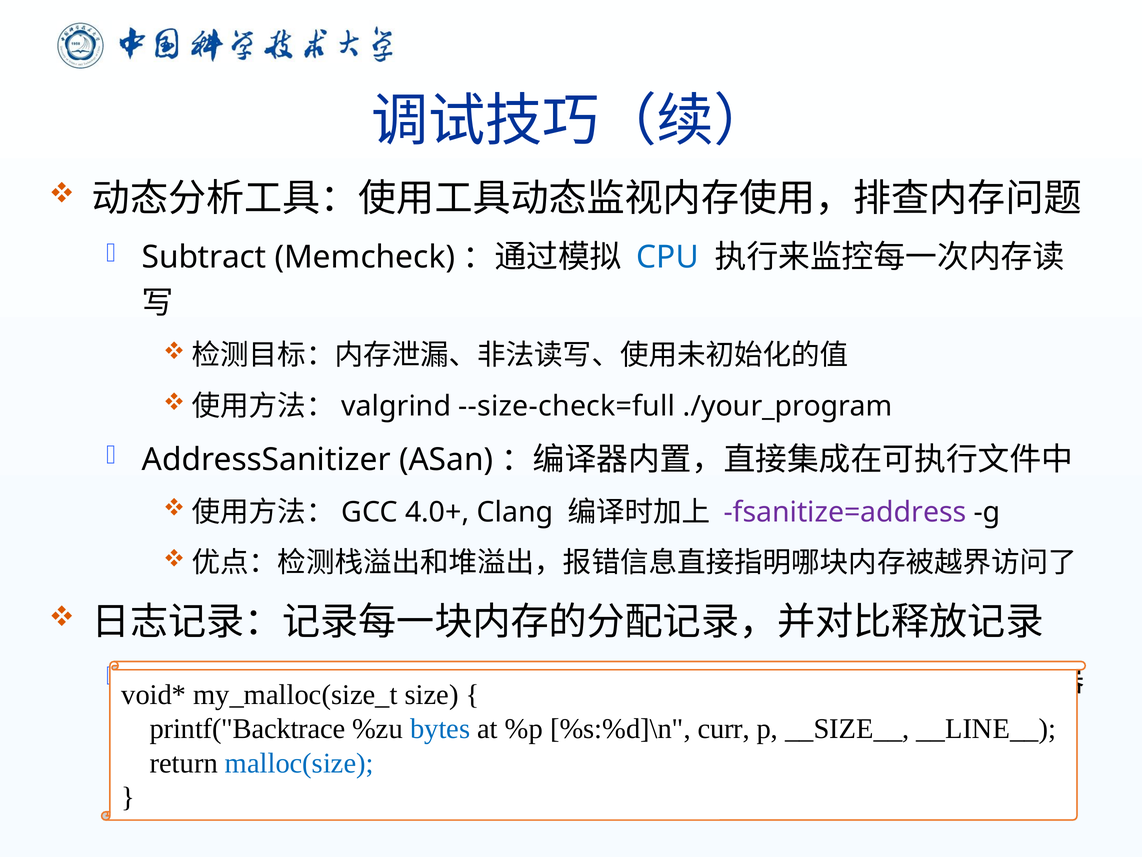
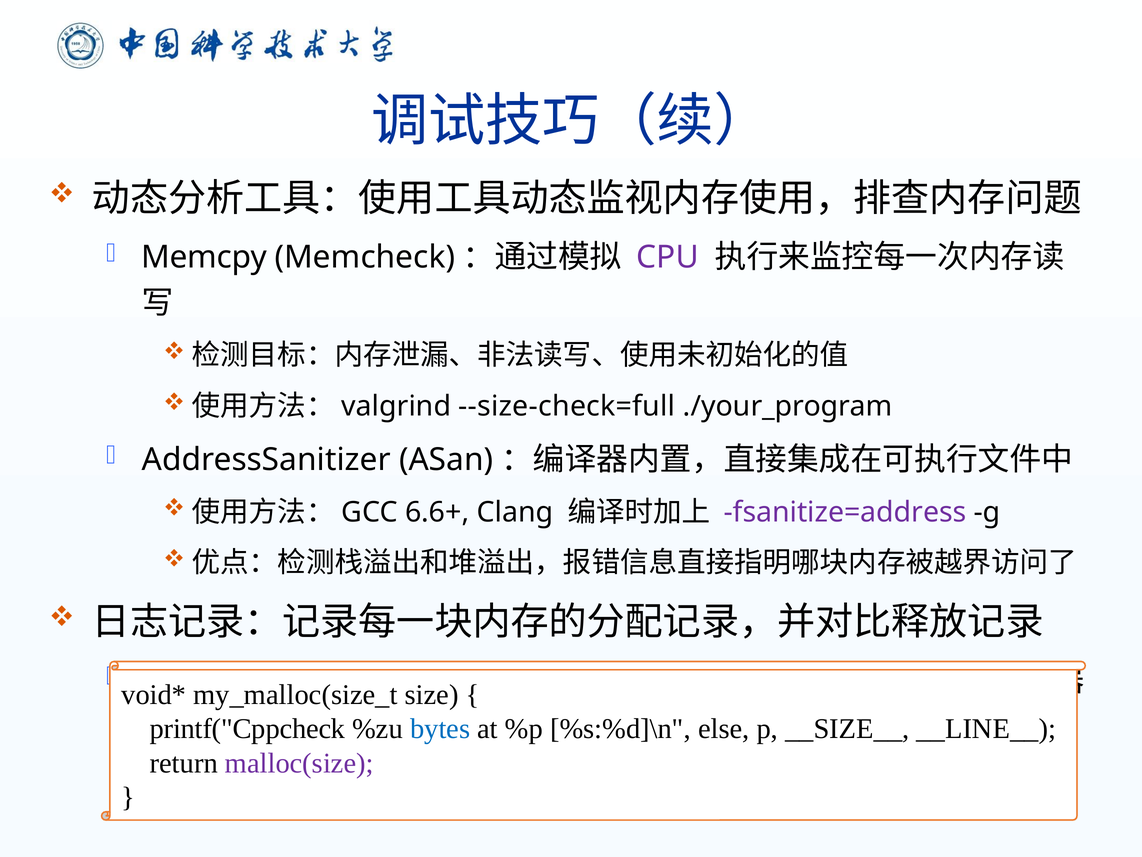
Subtract: Subtract -> Memcpy (204, 257)
CPU colour: blue -> purple (668, 257)
4.0+: 4.0+ -> 6.6+ (437, 512)
printf("Backtrace: printf("Backtrace -> printf("Cppcheck (248, 728)
curr: curr -> else (724, 728)
malloc(size colour: blue -> purple (299, 763)
